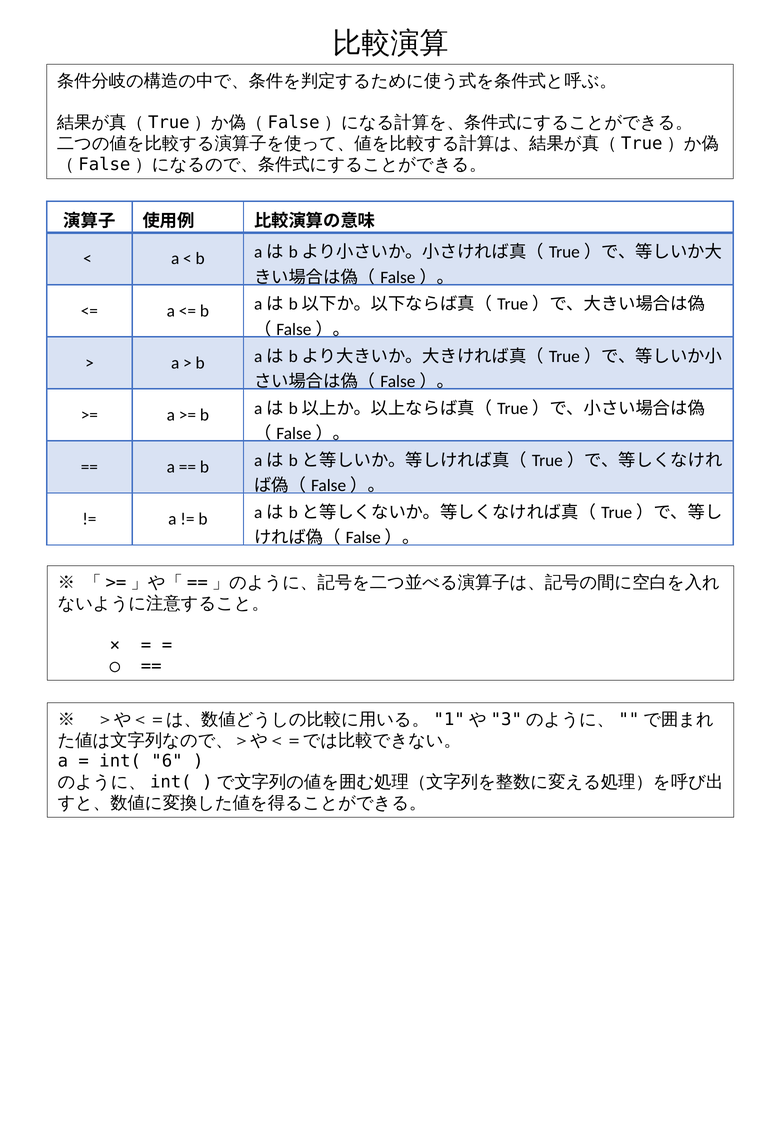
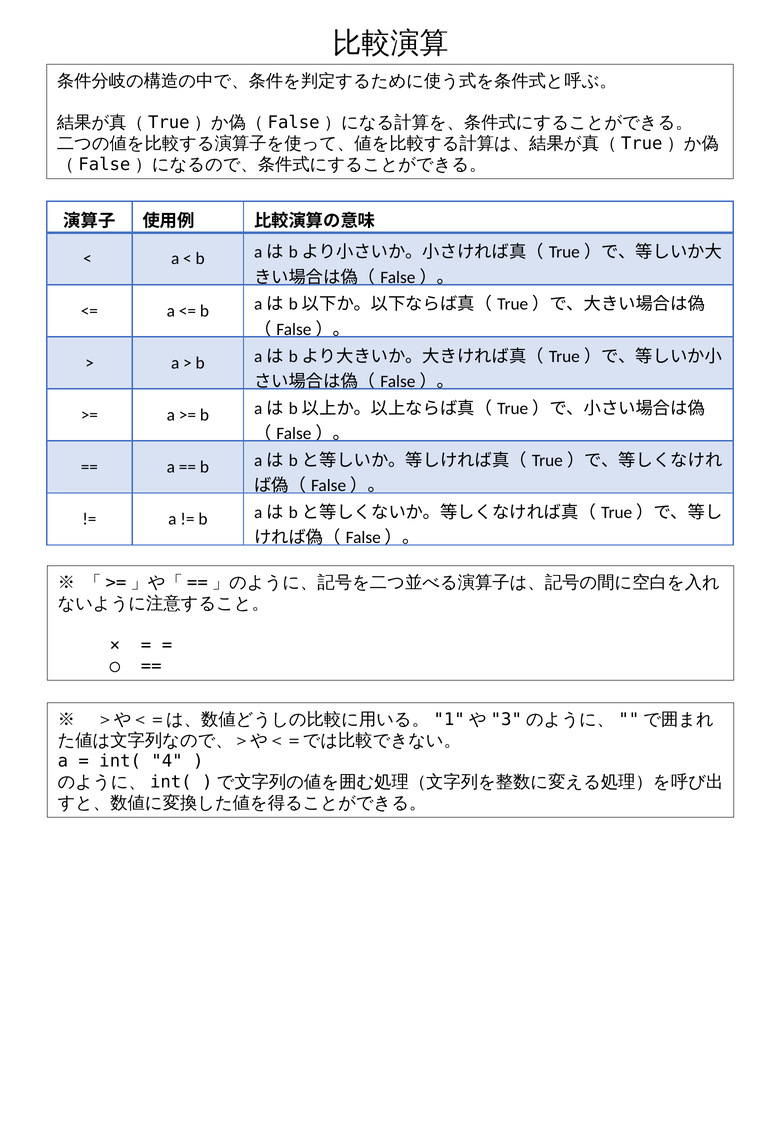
6: 6 -> 4 (167, 761)
